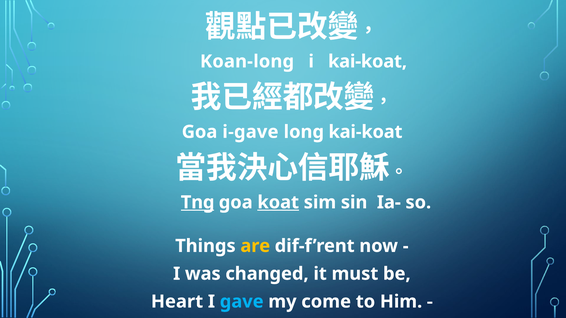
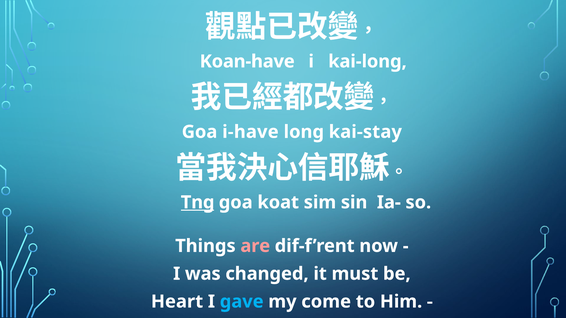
Koan-long: Koan-long -> Koan-have (247, 62)
i kai-koat: kai-koat -> kai-long (367, 62)
i-gave: i-gave -> i-have (250, 132)
long kai-koat: kai-koat -> kai-stay (365, 132)
koat underline: present -> none (278, 203)
are colour: yellow -> pink (255, 246)
